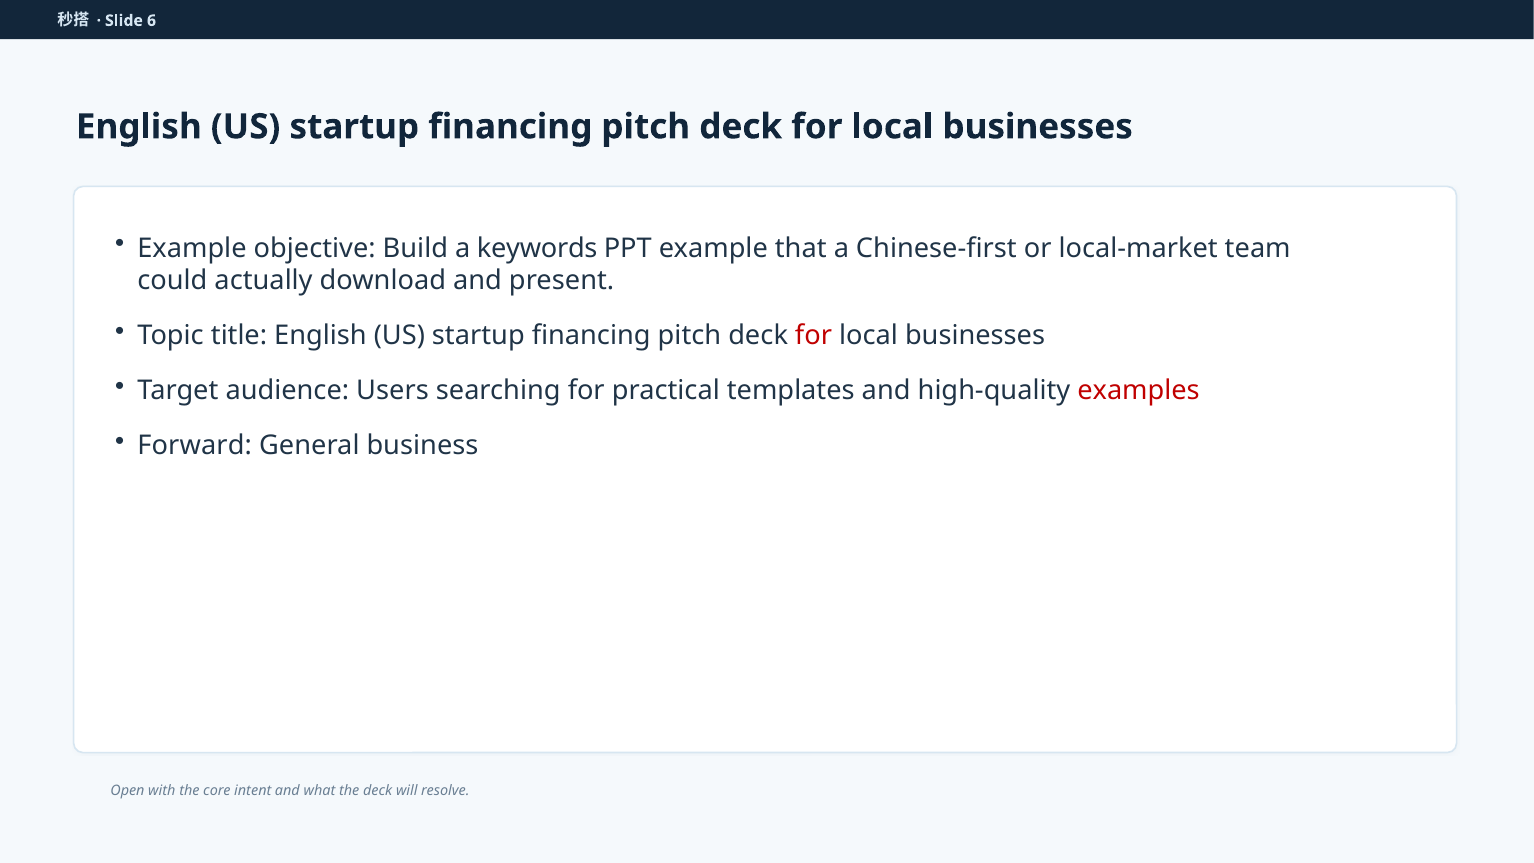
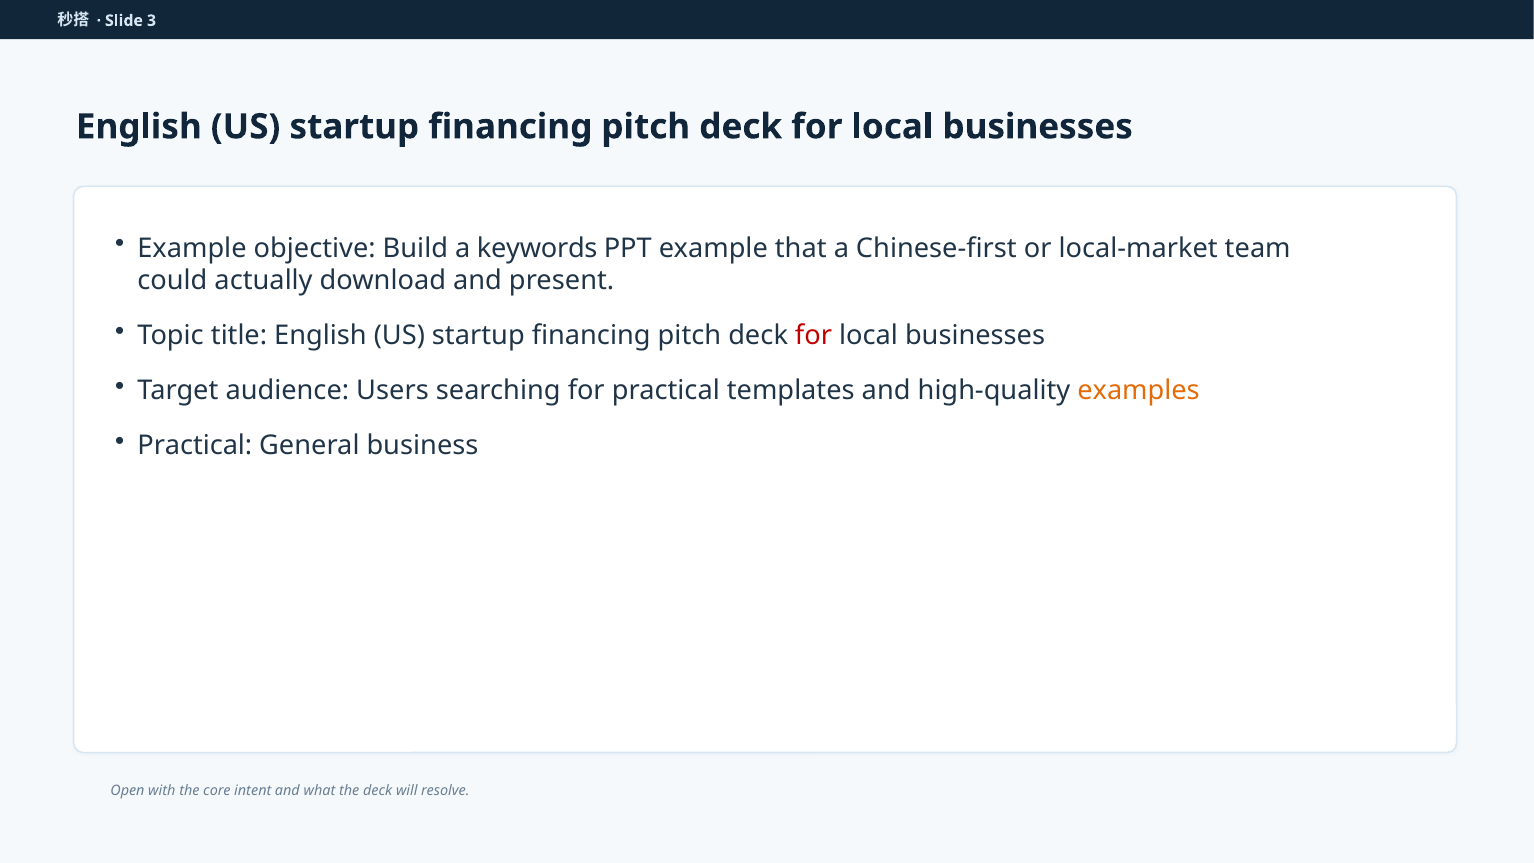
6: 6 -> 3 (152, 21)
examples colour: red -> orange (1138, 391)
Forward: Forward -> Practical (195, 446)
